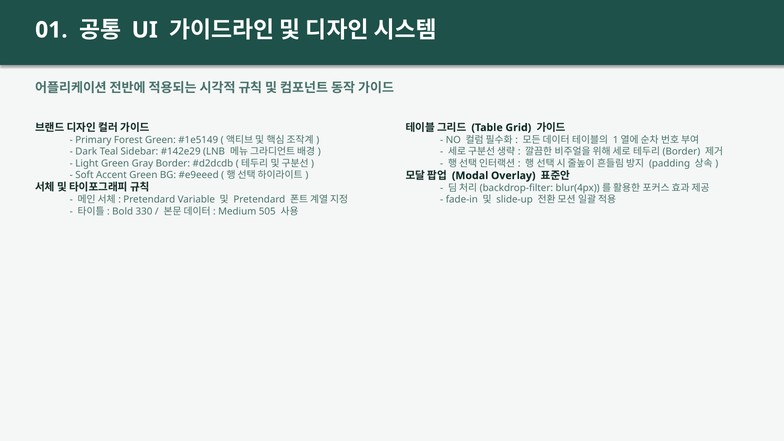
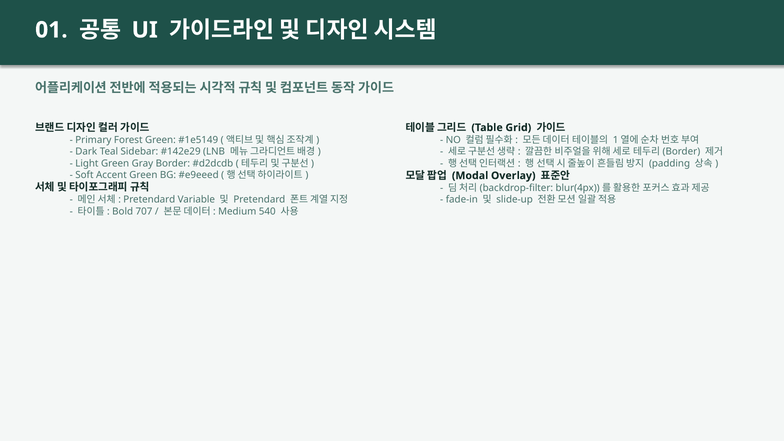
330: 330 -> 707 (144, 211)
505: 505 -> 540 (267, 211)
